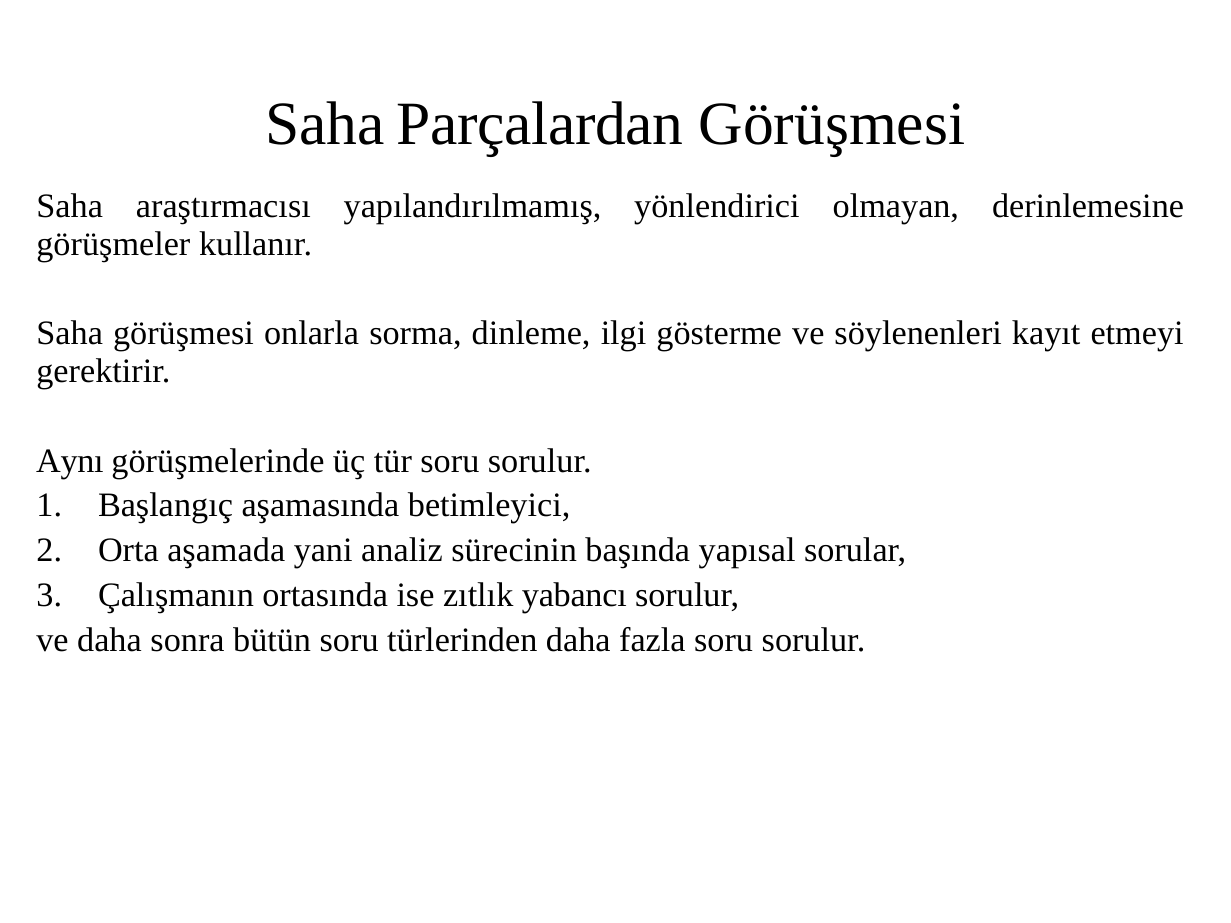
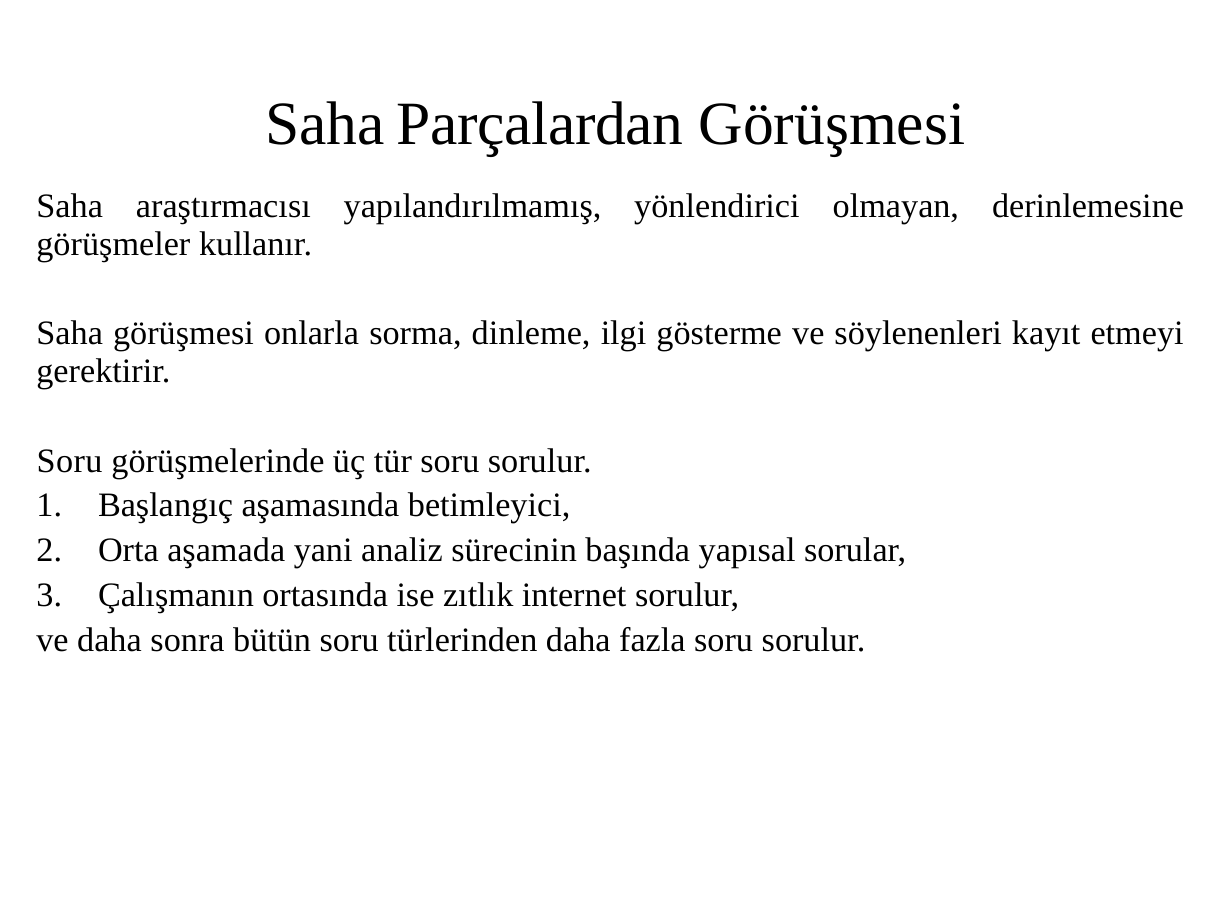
Aynı: Aynı -> Soru (70, 461)
yabancı: yabancı -> internet (574, 595)
